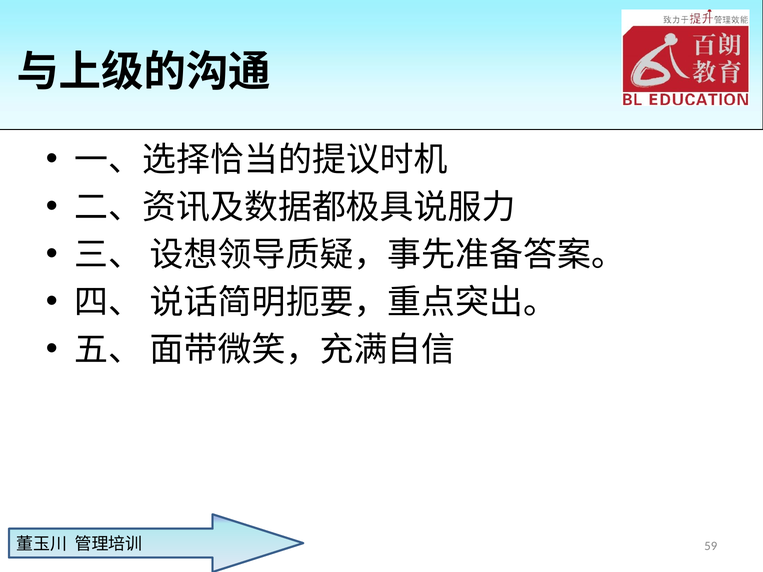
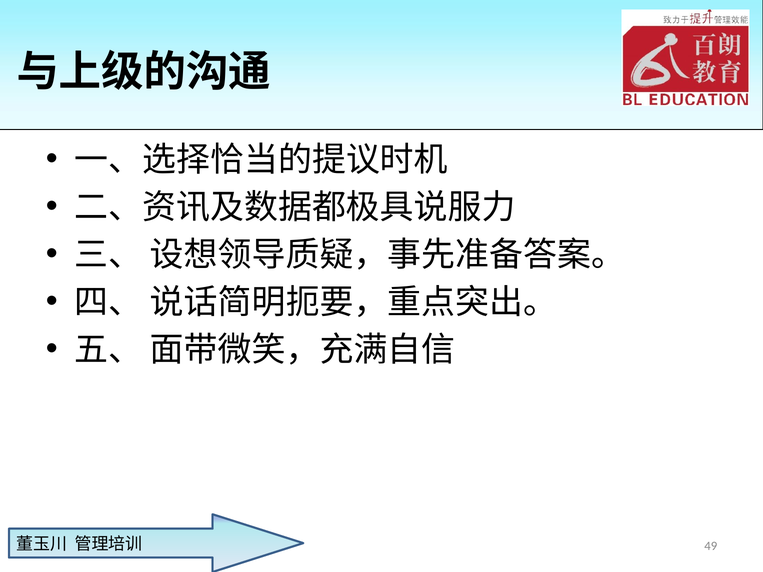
59: 59 -> 49 (711, 546)
